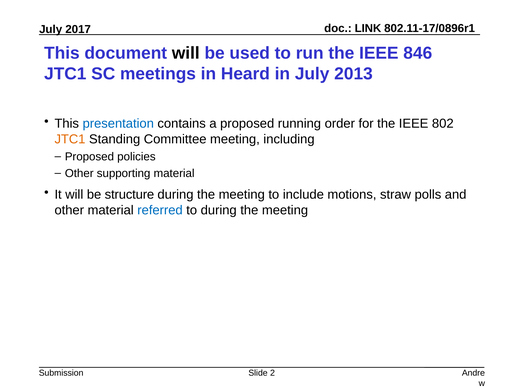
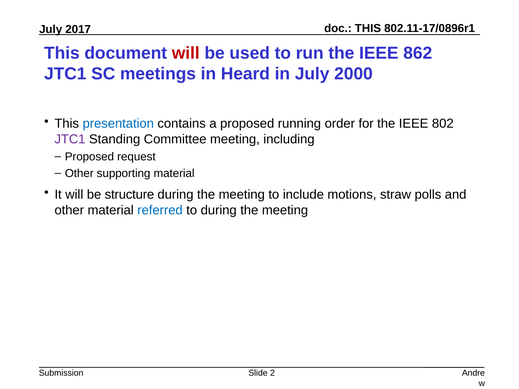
LINK: LINK -> THIS (368, 28)
will colour: black -> red (186, 53)
846: 846 -> 862 (418, 53)
2013: 2013 -> 2000 (353, 74)
JTC1 colour: orange -> purple (70, 139)
policies: policies -> request (136, 157)
